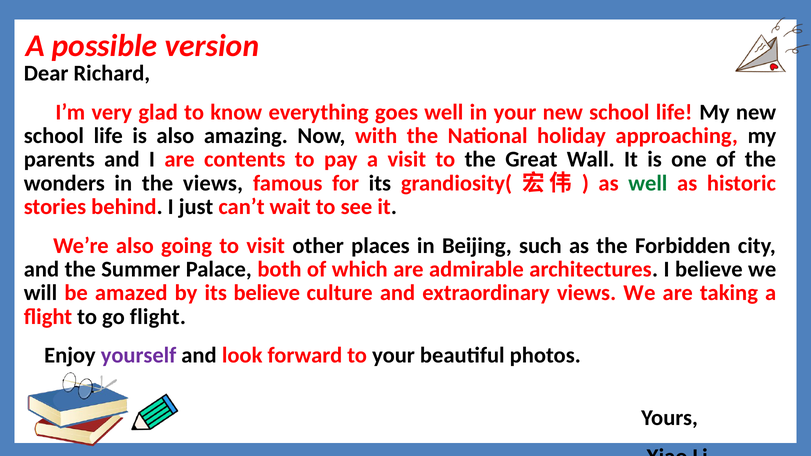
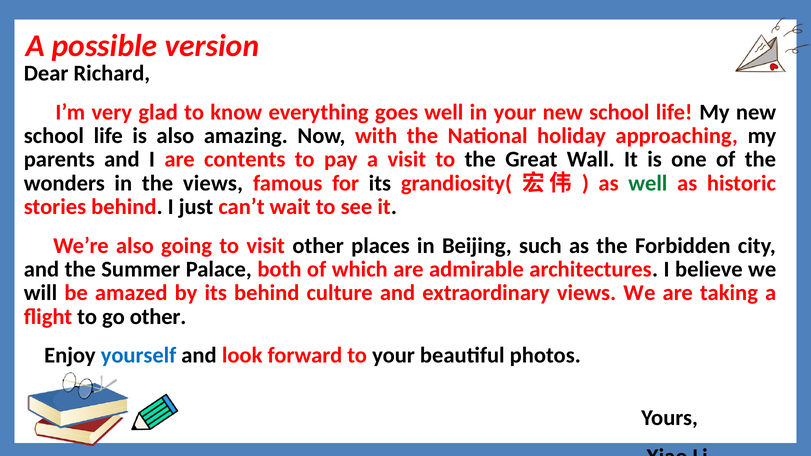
its believe: believe -> behind (267, 293)
go flight: flight -> other (158, 317)
yourself colour: purple -> blue (139, 356)
